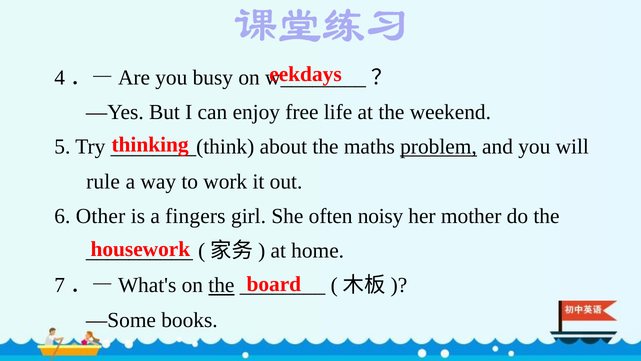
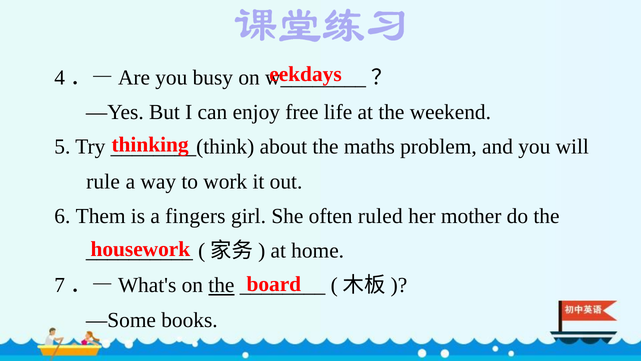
problem underline: present -> none (438, 147)
Other: Other -> Them (101, 216)
noisy: noisy -> ruled (380, 216)
